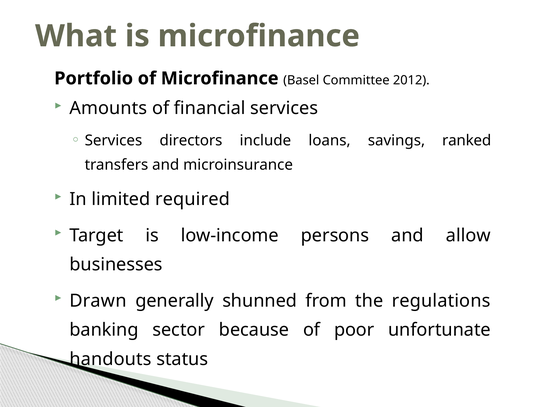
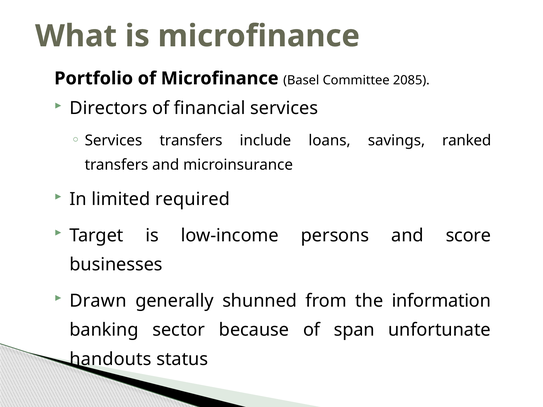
2012: 2012 -> 2085 (411, 80)
Amounts: Amounts -> Directors (108, 108)
Services directors: directors -> transfers (191, 141)
allow: allow -> score (468, 236)
regulations: regulations -> information (441, 301)
poor: poor -> span (354, 330)
